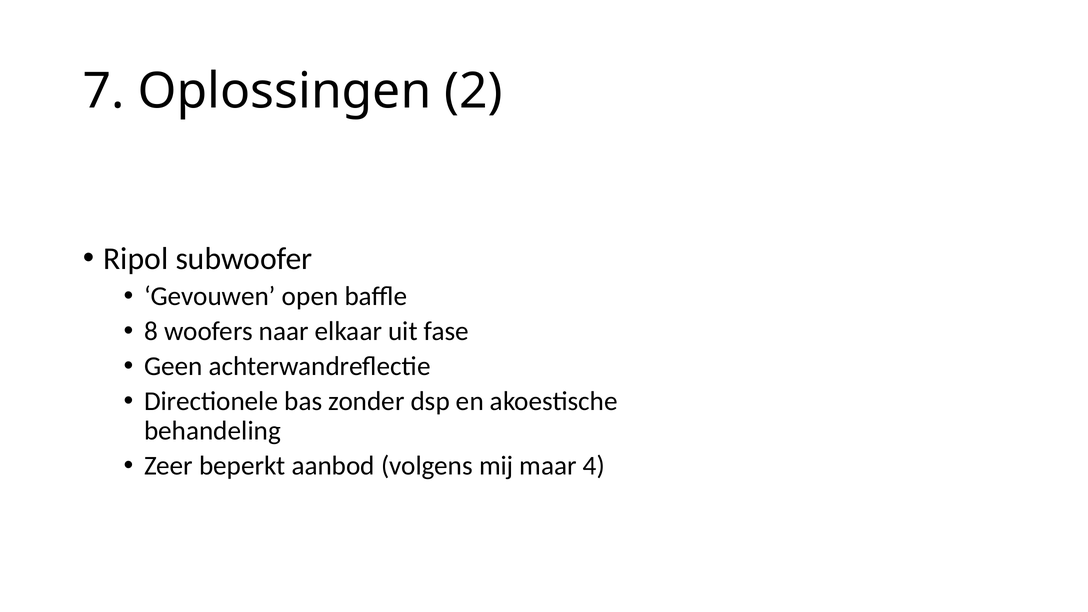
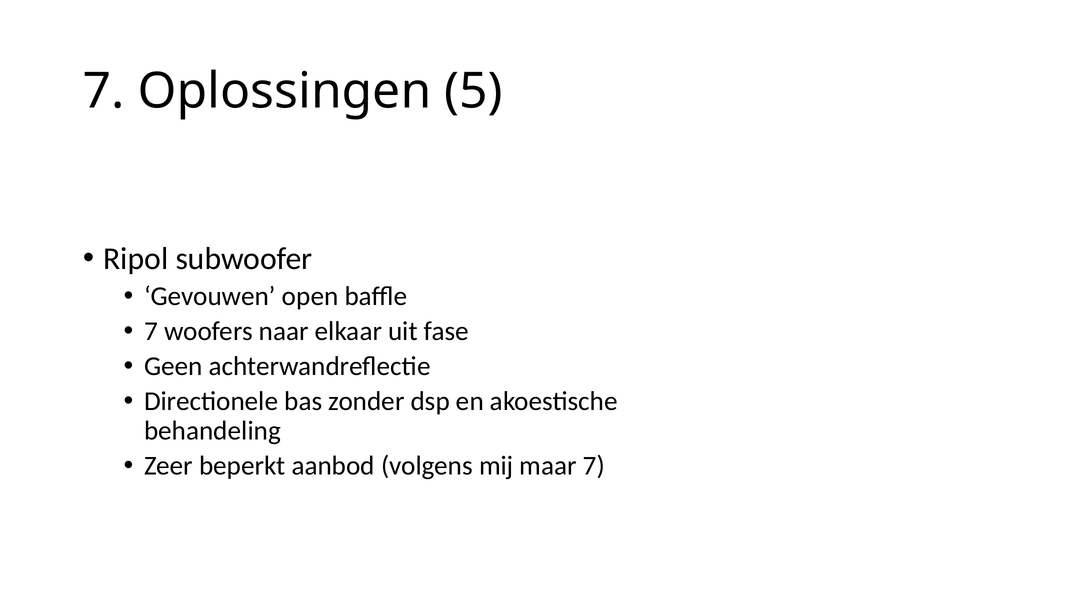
2: 2 -> 5 (473, 91)
8: 8 -> 7 (151, 331)
maar 4: 4 -> 7 (594, 466)
